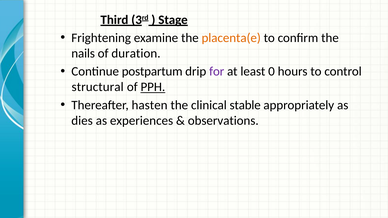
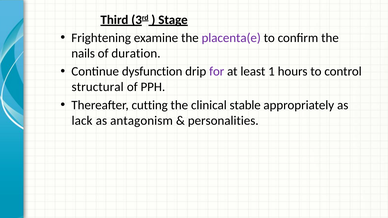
placenta(e colour: orange -> purple (231, 38)
postpartum: postpartum -> dysfunction (152, 72)
0: 0 -> 1 (271, 72)
PPH underline: present -> none (153, 87)
hasten: hasten -> cutting (150, 105)
dies: dies -> lack (82, 121)
experiences: experiences -> antagonism (141, 121)
observations: observations -> personalities (223, 121)
